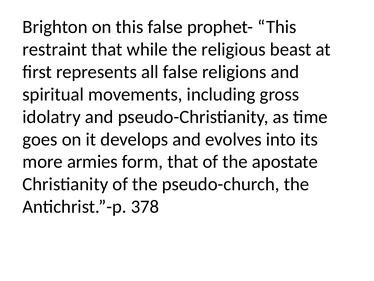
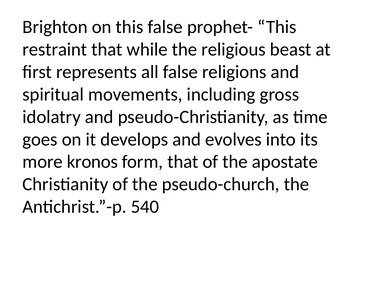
armies: armies -> kronos (92, 162)
378: 378 -> 540 (145, 206)
